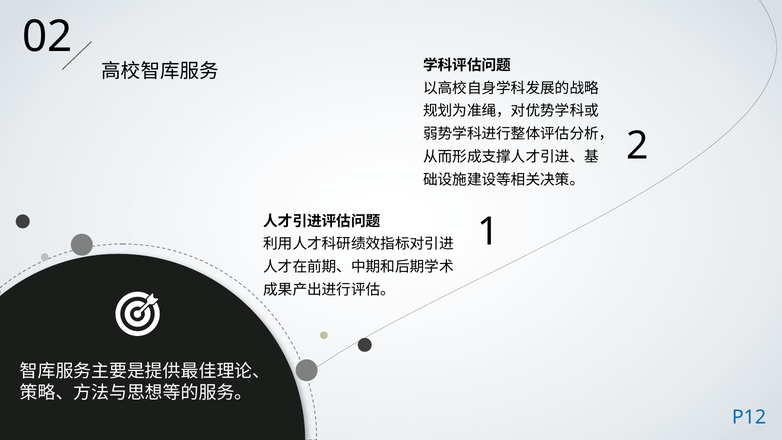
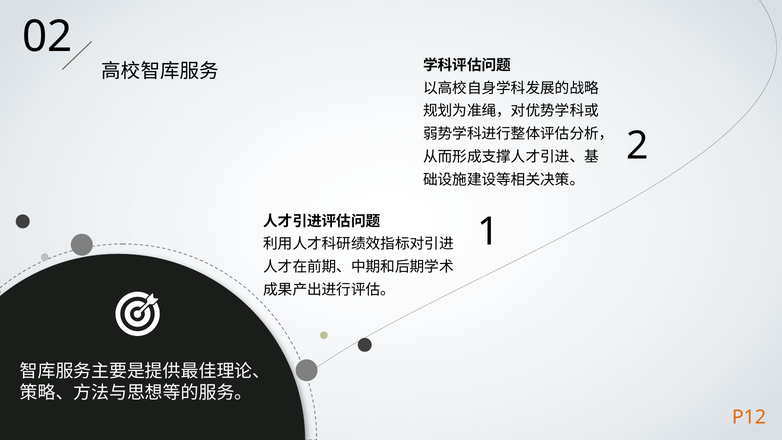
P12 colour: blue -> orange (749, 417)
